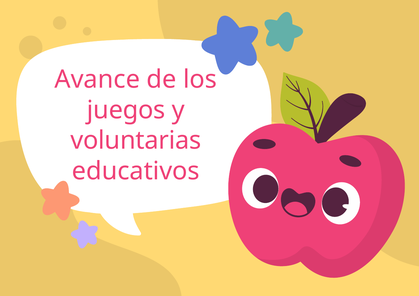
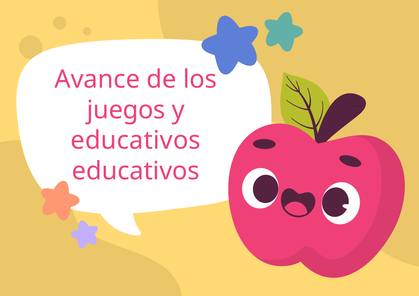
voluntarias: voluntarias -> educativos (136, 140)
